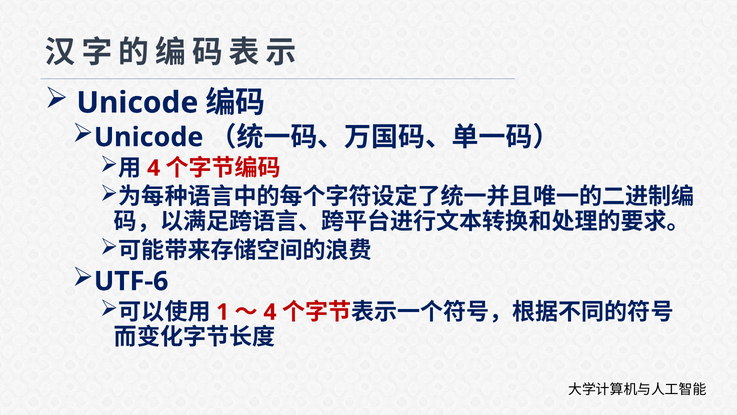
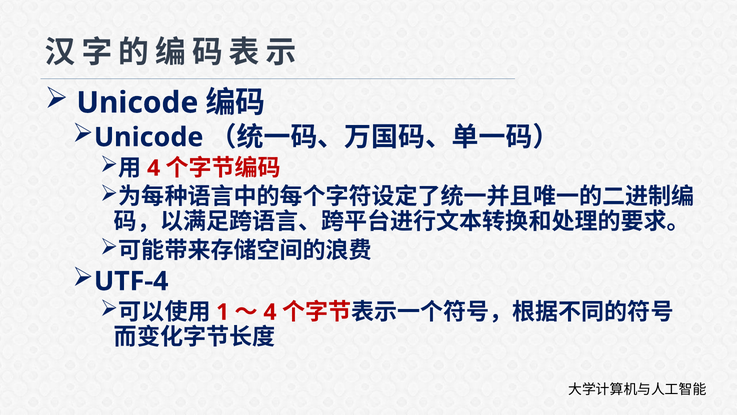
UTF-6: UTF-6 -> UTF-4 (131, 281)
